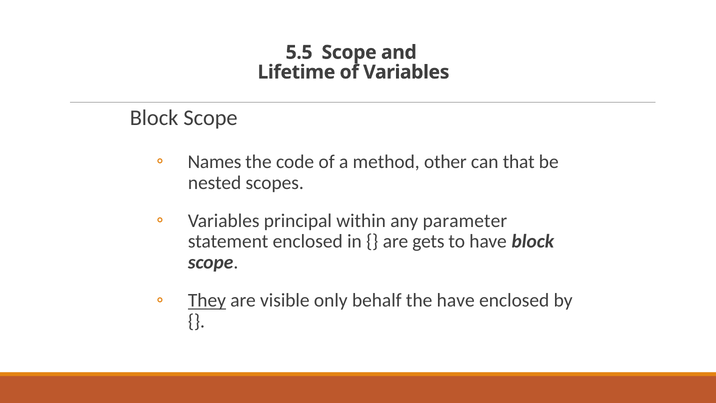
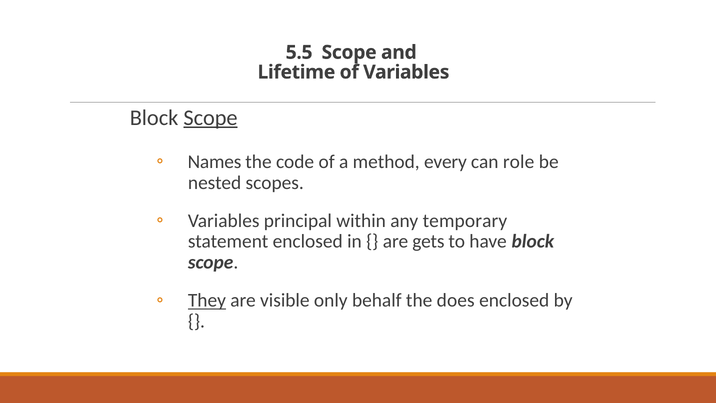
Scope underline: none -> present (211, 118)
other: other -> every (445, 162)
that: that -> role (519, 162)
parameter: parameter -> temporary (465, 220)
the have: have -> does (456, 300)
